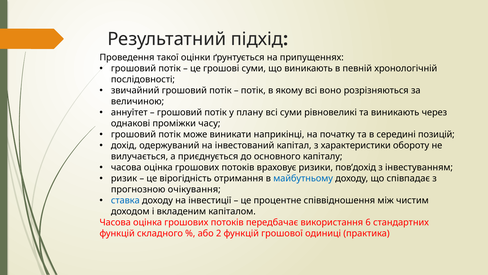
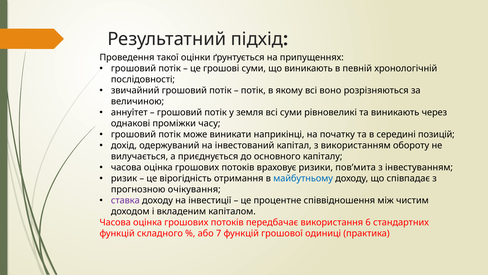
плану: плану -> земля (250, 112)
характеристики: характеристики -> використанням (356, 145)
пов’дохід: пов’дохід -> пов’мита (356, 167)
ставка colour: blue -> purple (125, 200)
2: 2 -> 7 (219, 233)
